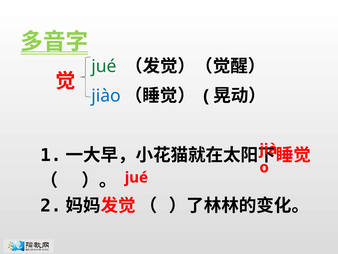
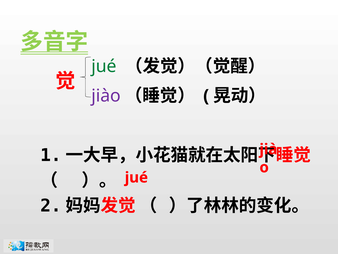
jiào colour: blue -> purple (106, 96)
